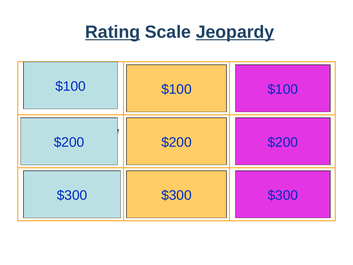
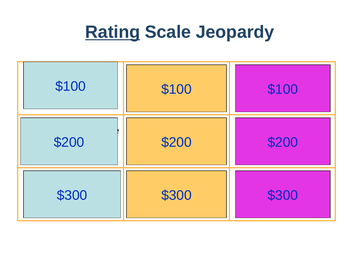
Jeopardy underline: present -> none (235, 32)
